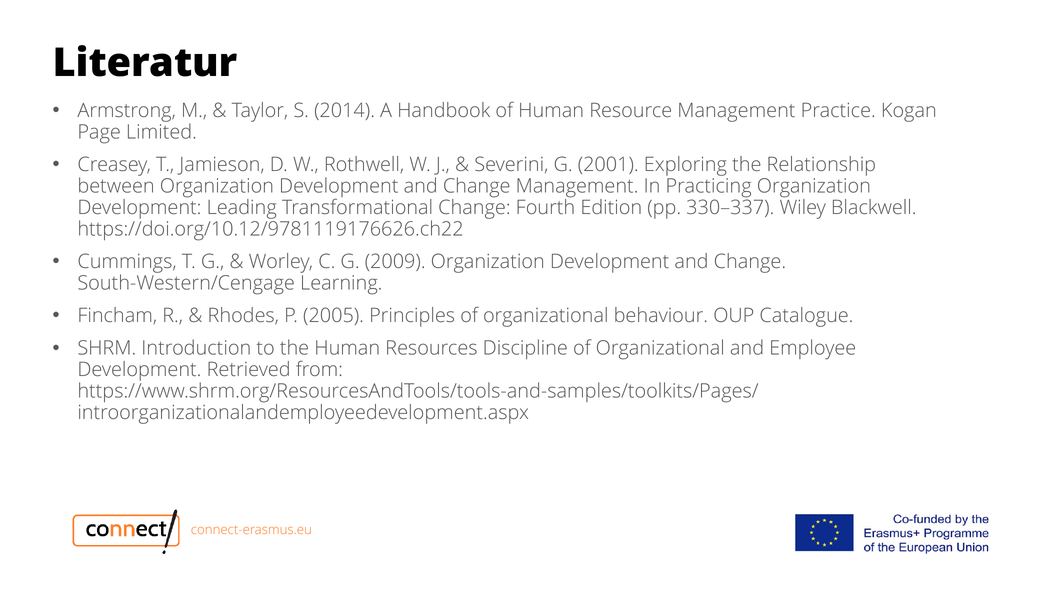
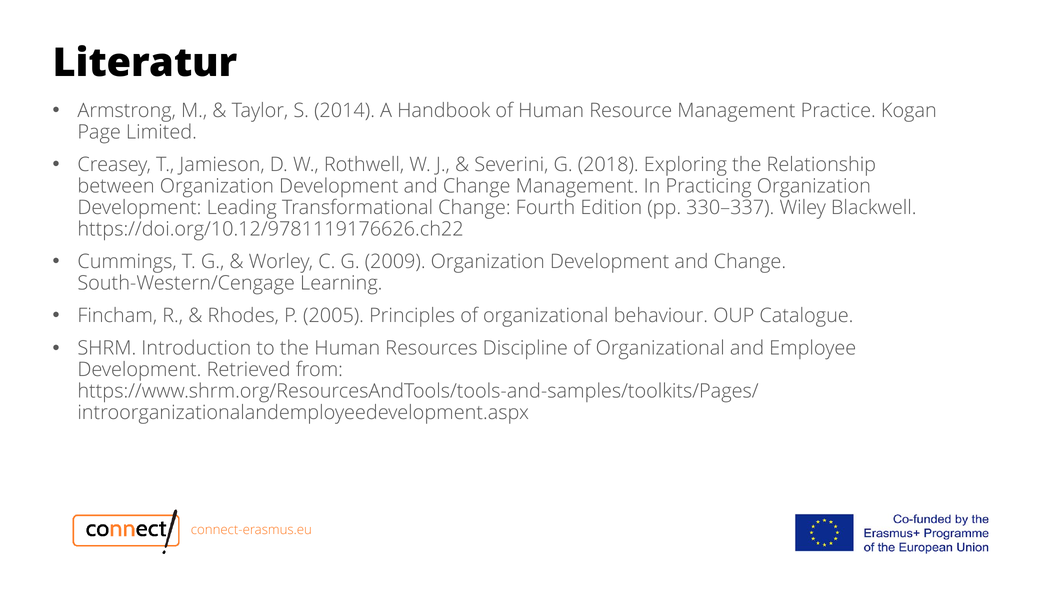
2001: 2001 -> 2018 (608, 164)
